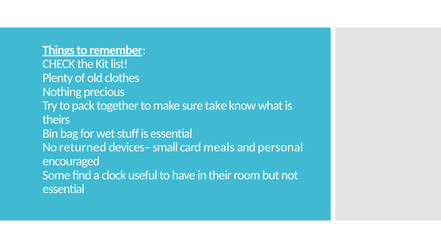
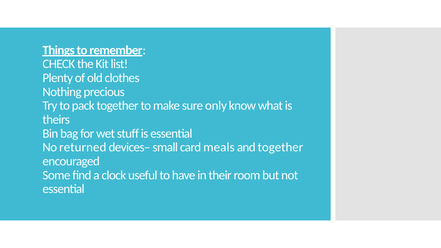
take: take -> only (216, 106)
and personal: personal -> together (280, 147)
